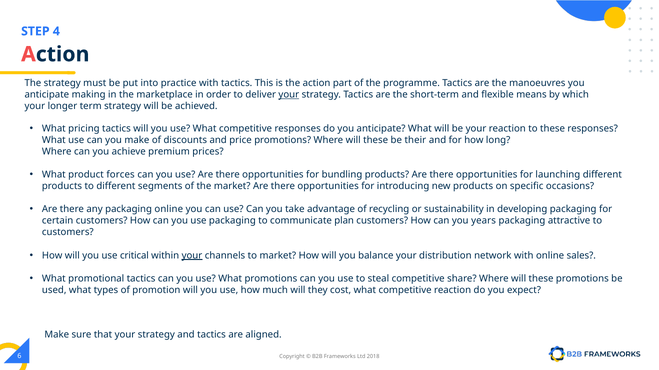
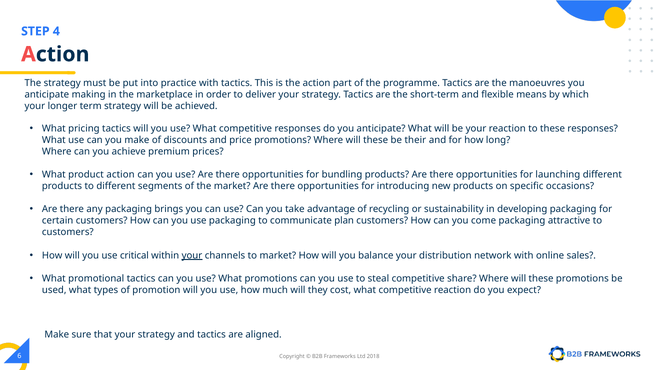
your underline: present -> none (289, 95)
product forces: forces -> action (121, 175)
packaging online: online -> brings (169, 210)
years: years -> come (484, 221)
